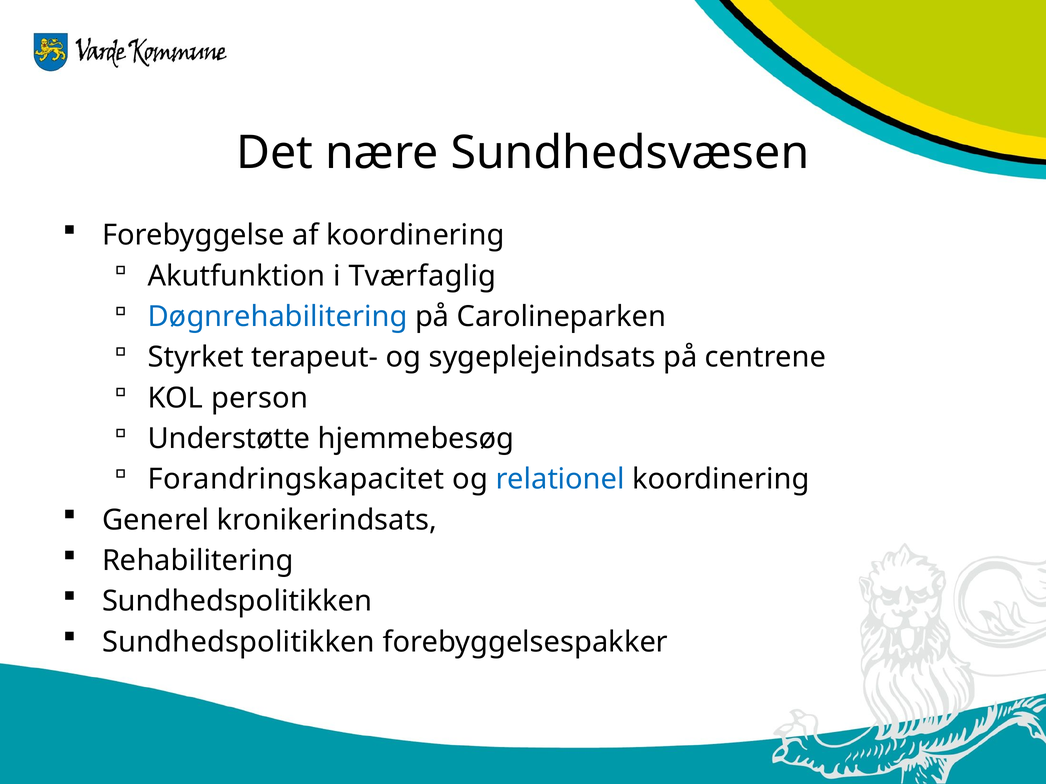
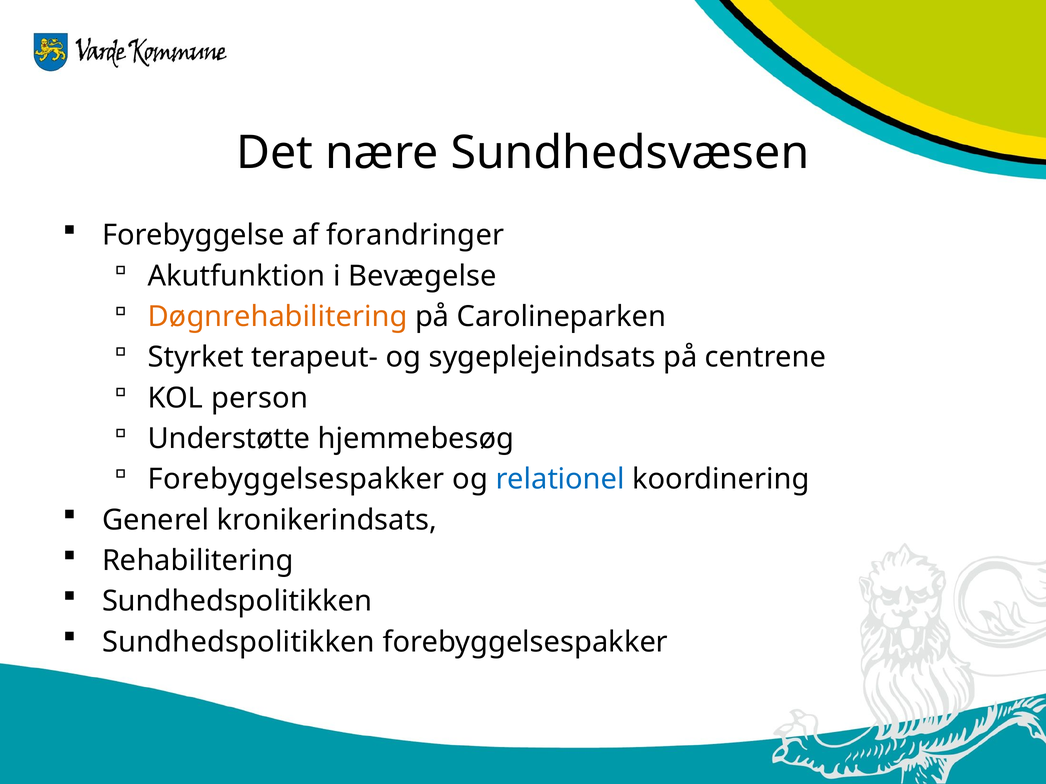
af koordinering: koordinering -> forandringer (415, 236)
Tværfaglig: Tværfaglig -> Bevægelse (422, 276)
Døgnrehabilitering colour: blue -> orange (278, 317)
Forandringskapacitet: Forandringskapacitet -> Forebyggelsespakker (296, 480)
